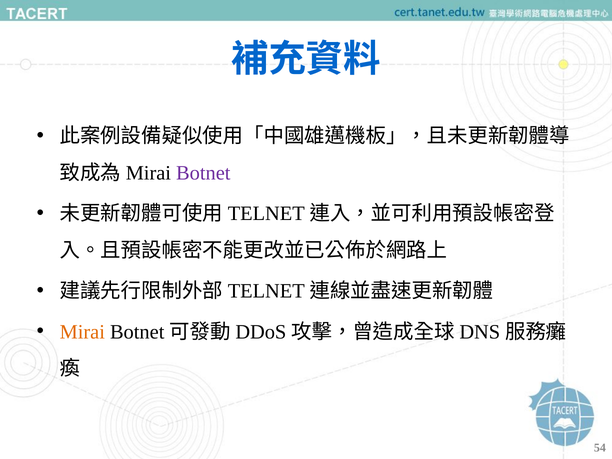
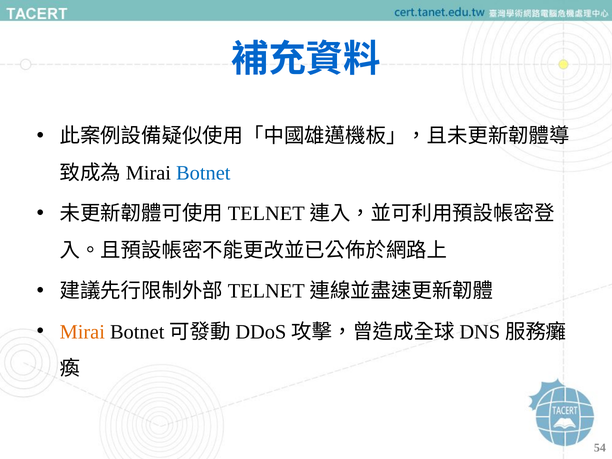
Botnet colour: purple -> blue (203, 173)
